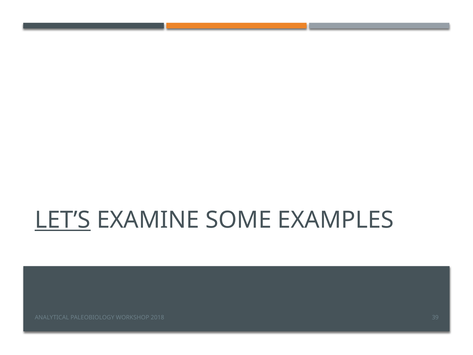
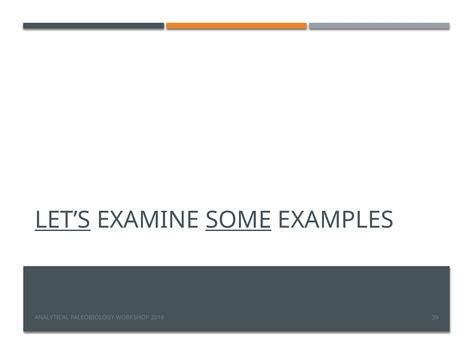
SOME underline: none -> present (238, 220)
